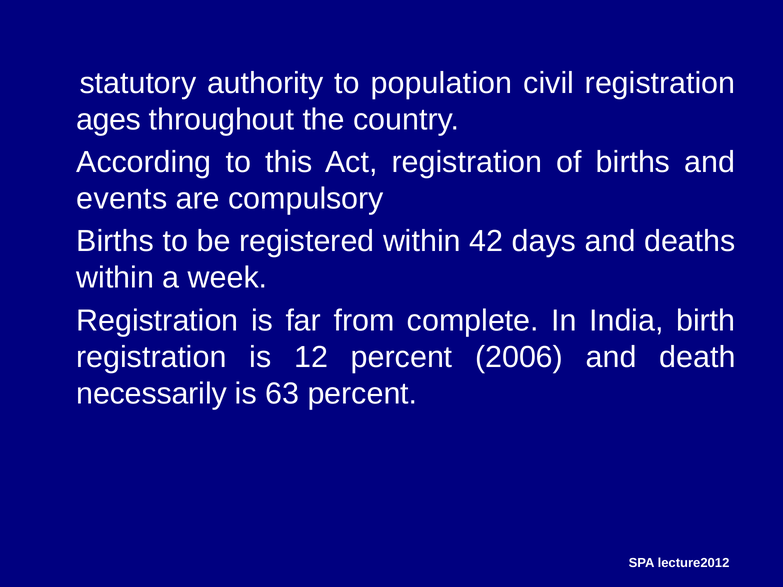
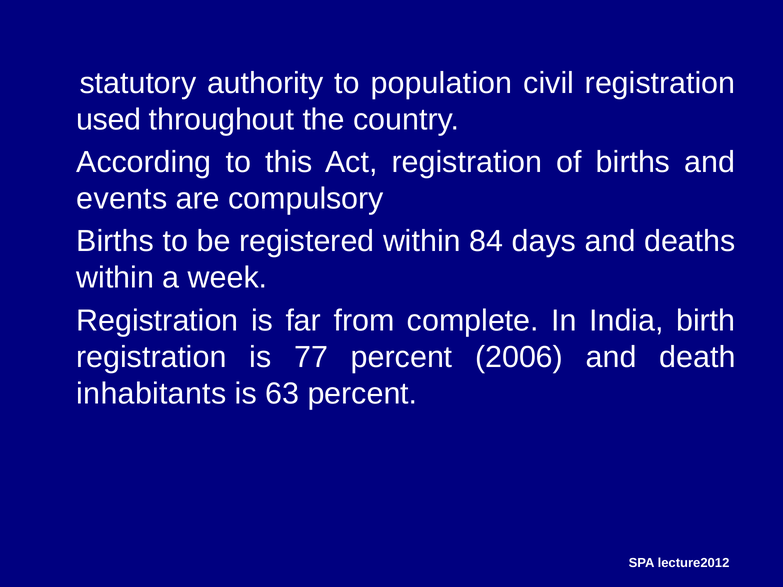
ages: ages -> used (109, 120)
42: 42 -> 84 (486, 241)
12: 12 -> 77 (311, 357)
necessarily: necessarily -> inhabitants (151, 394)
